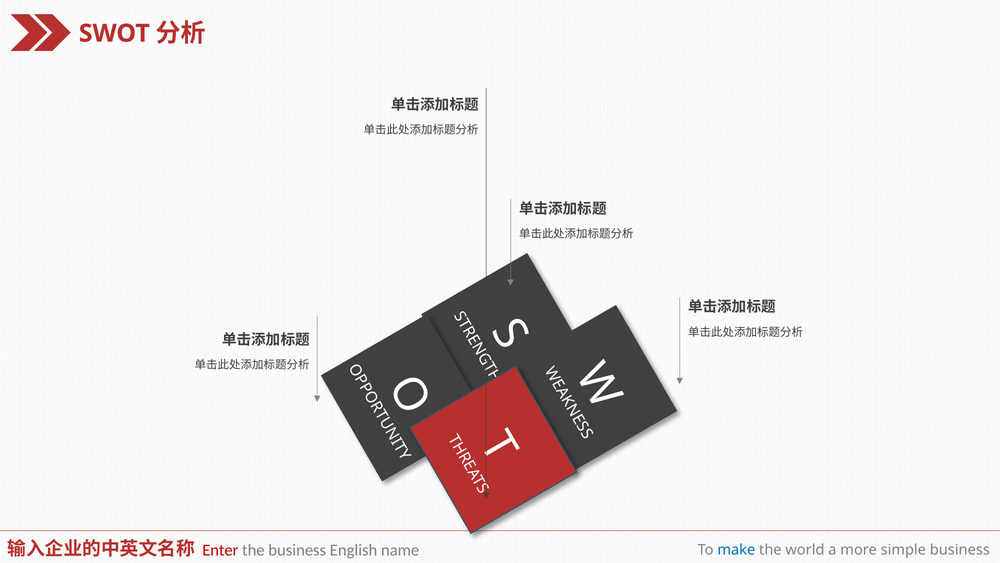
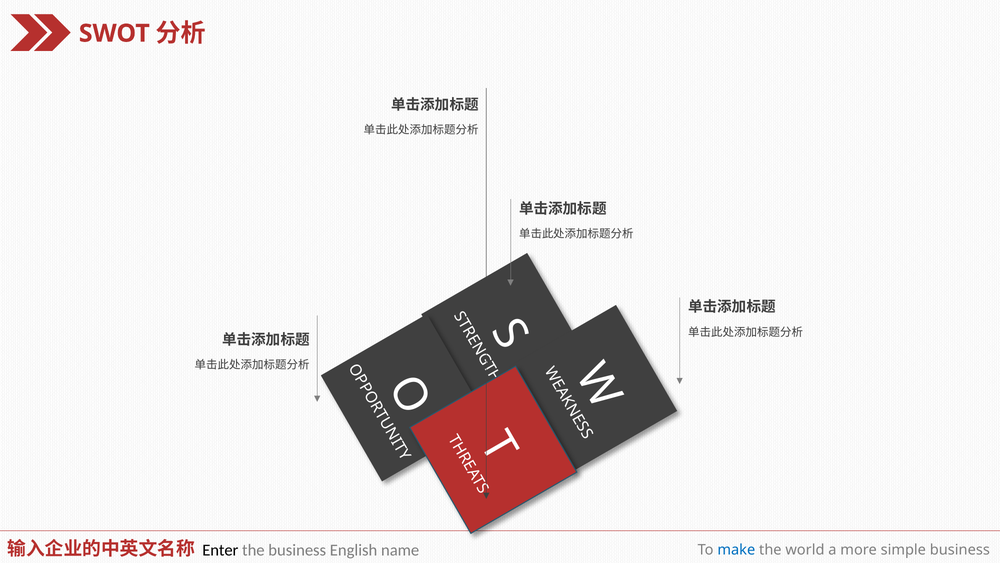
Enter colour: red -> black (220, 550)
